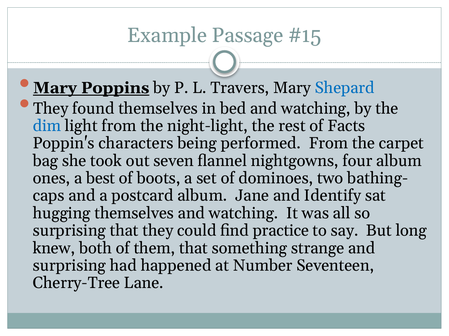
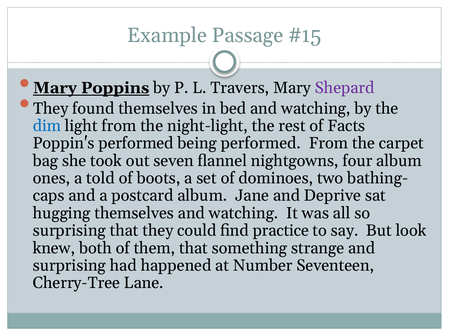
Shepard colour: blue -> purple (345, 88)
Poppin's characters: characters -> performed (136, 144)
best: best -> told (101, 179)
Identify: Identify -> Deprive (333, 196)
long: long -> look (411, 231)
